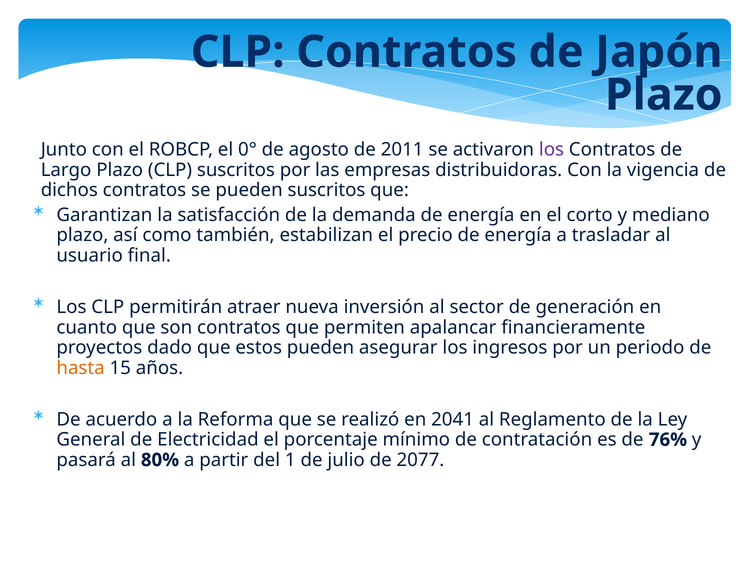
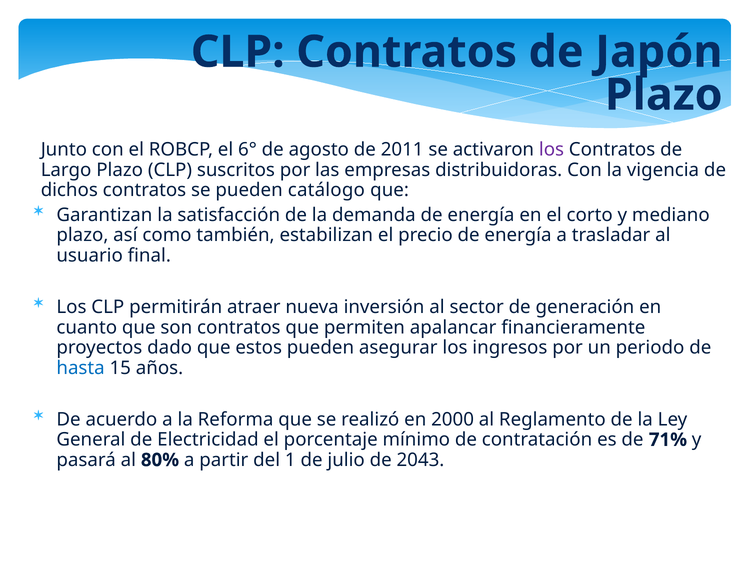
0°: 0° -> 6° (247, 150)
pueden suscritos: suscritos -> catálogo (326, 190)
hasta colour: orange -> blue (81, 368)
2041: 2041 -> 2000 (453, 419)
76%: 76% -> 71% (668, 440)
2077: 2077 -> 2043 (420, 460)
